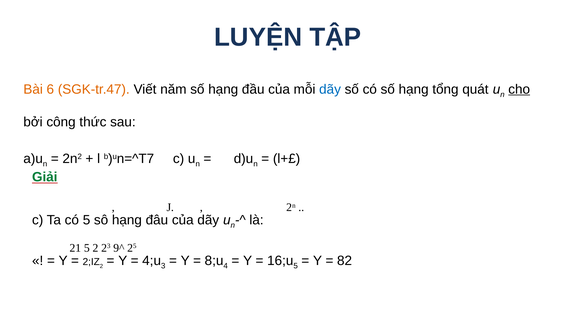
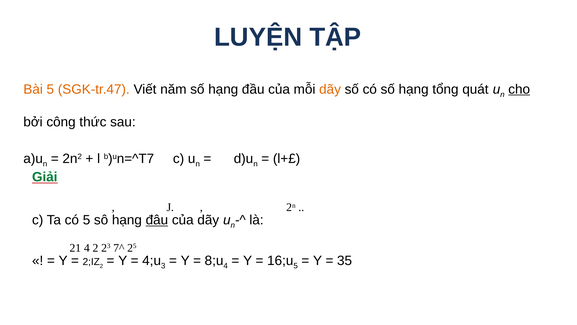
Bài 6: 6 -> 5 (50, 89)
dãy colour: blue -> orange (330, 89)
đâu underline: none -> present (157, 220)
21 5: 5 -> 4 (87, 248)
9^: 9^ -> 7^ (119, 248)
82: 82 -> 35 (345, 260)
